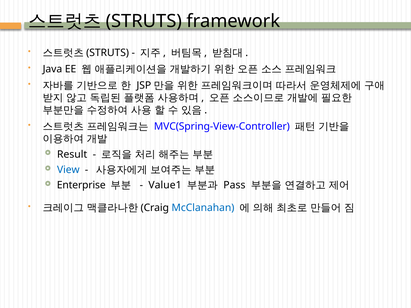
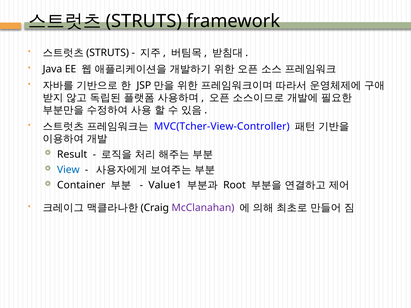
MVC(Spring-View-Controller: MVC(Spring-View-Controller -> MVC(Tcher-View-Controller (222, 127)
Enterprise: Enterprise -> Container (81, 185)
Pass: Pass -> Root (234, 185)
McClanahan colour: blue -> purple (203, 208)
